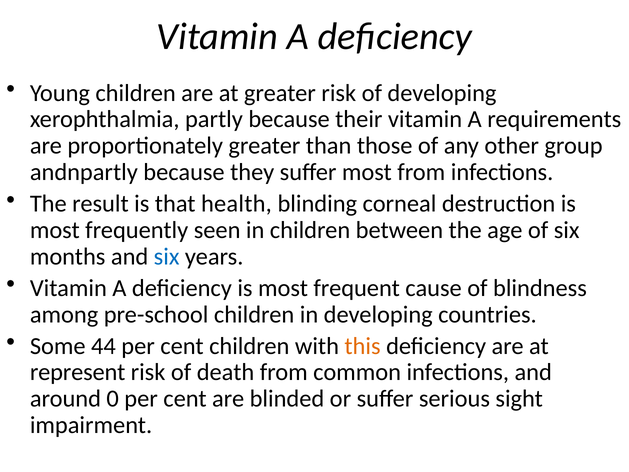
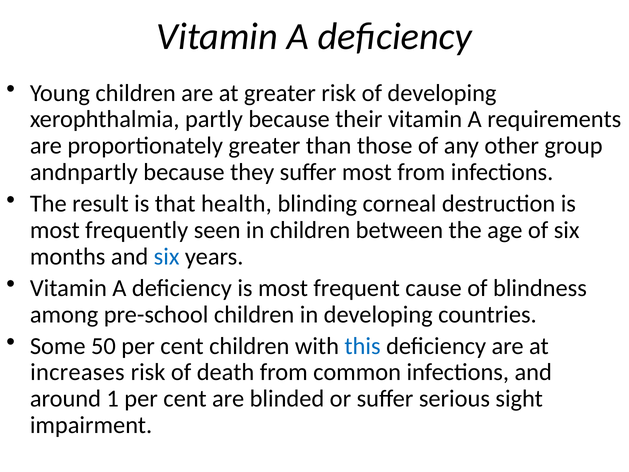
44: 44 -> 50 (103, 346)
this colour: orange -> blue (363, 346)
represent: represent -> increases (77, 372)
0: 0 -> 1 (113, 399)
